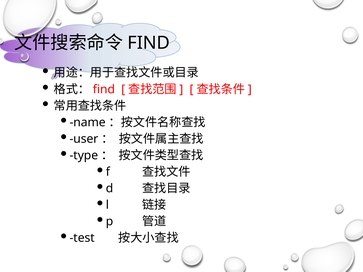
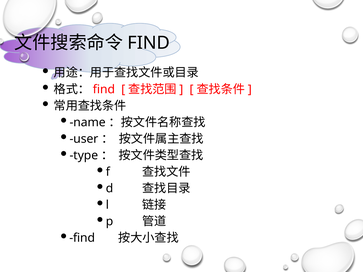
test: test -> find (82, 238)
